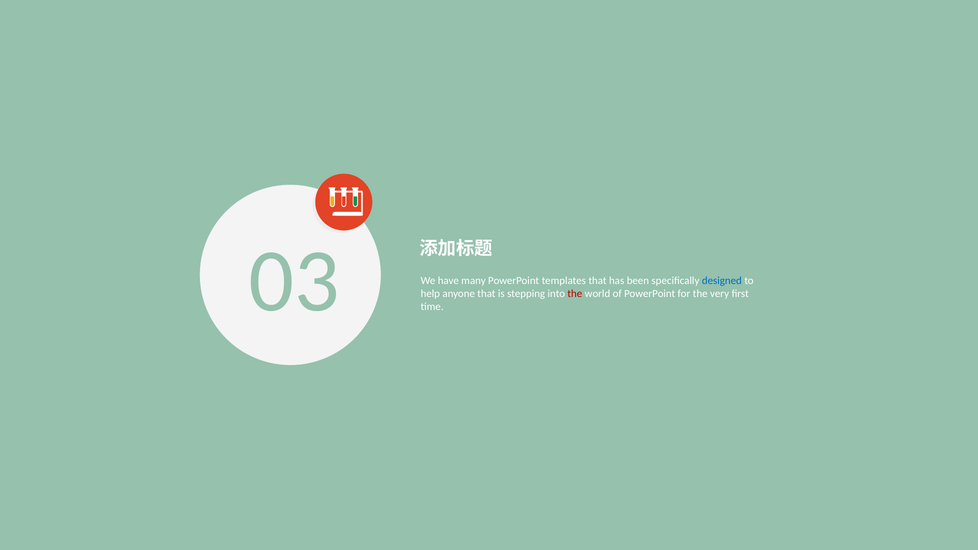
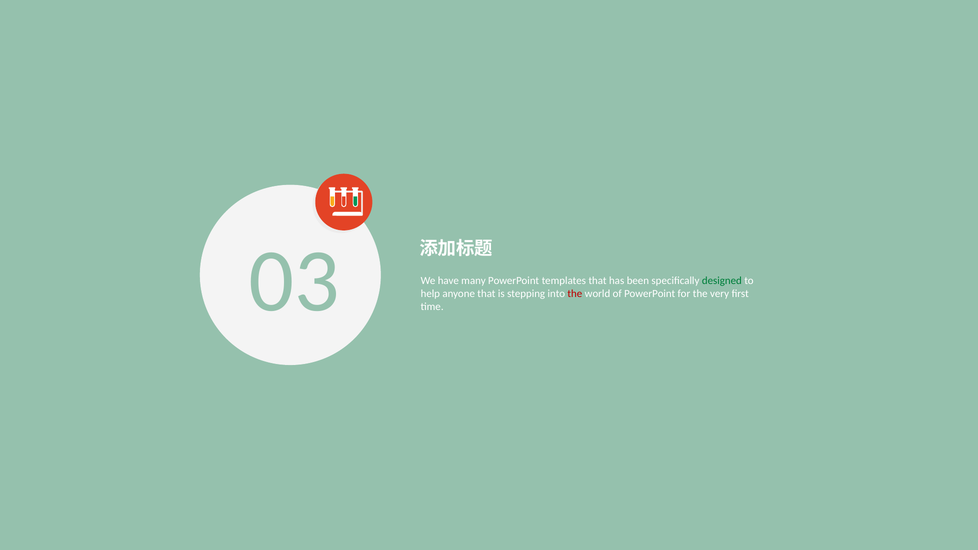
designed colour: blue -> green (722, 281)
